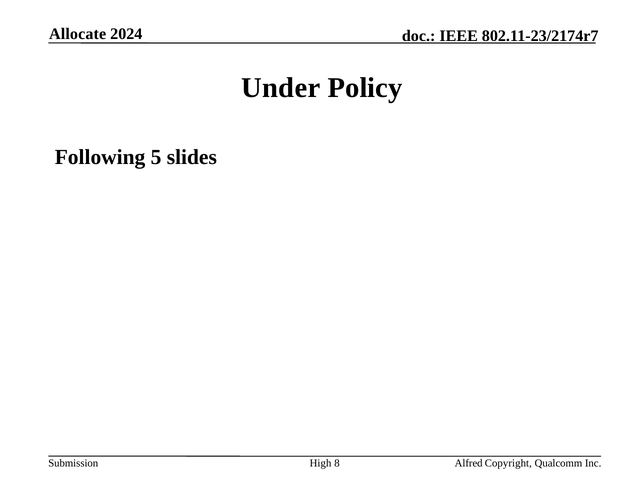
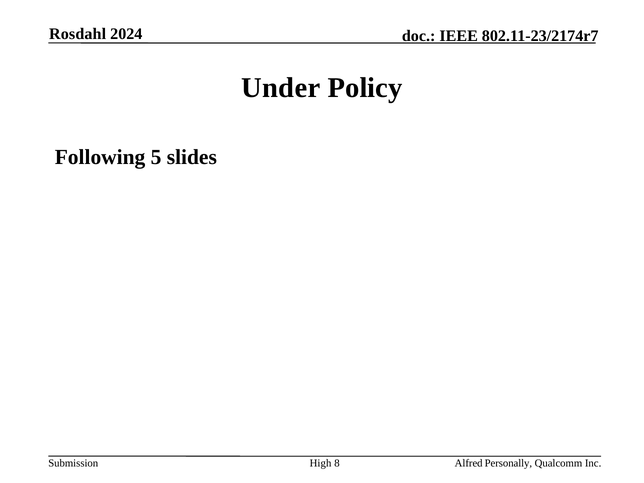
Allocate: Allocate -> Rosdahl (78, 34)
Copyright: Copyright -> Personally (508, 463)
